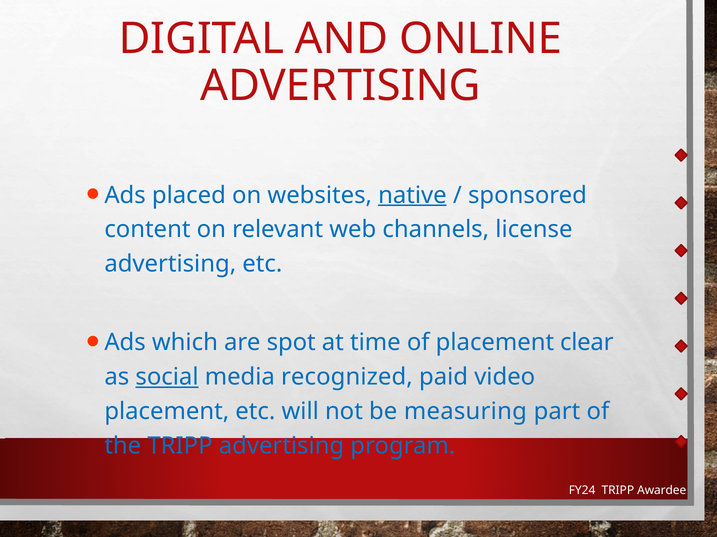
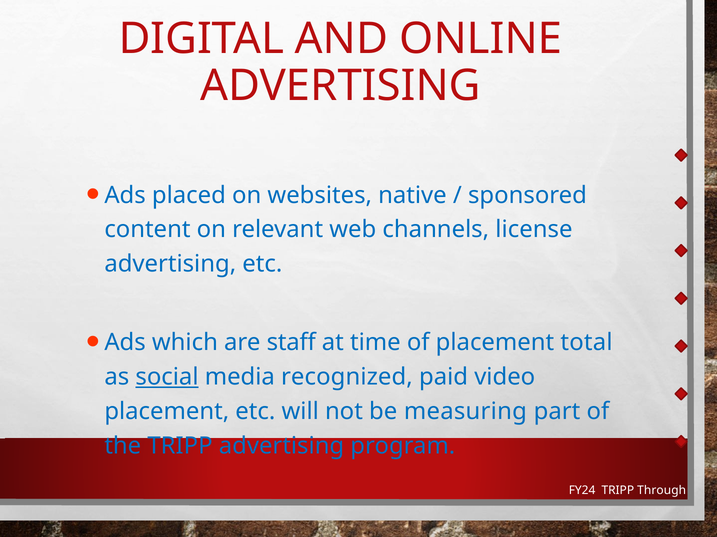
native underline: present -> none (412, 195)
spot: spot -> staff (291, 343)
clear: clear -> total (587, 343)
Awardee: Awardee -> Through (662, 491)
